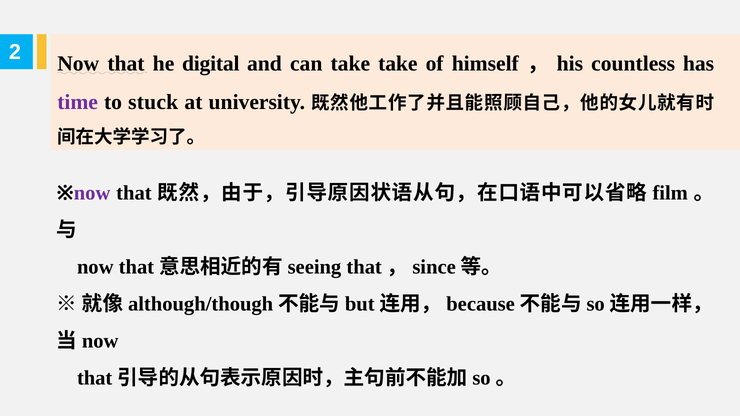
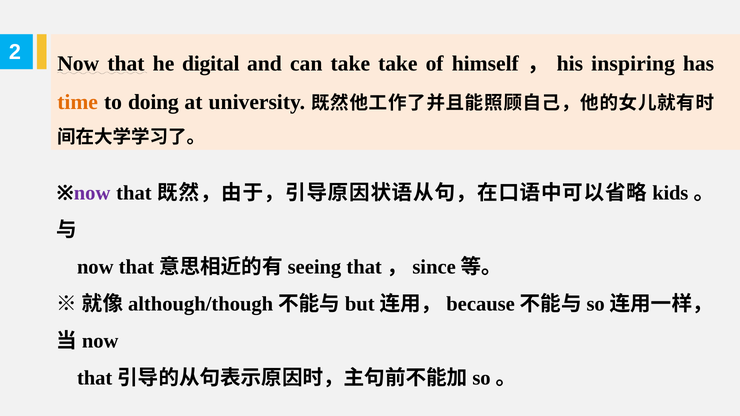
countless: countless -> inspiring (633, 63)
time colour: purple -> orange (78, 102)
stuck: stuck -> doing (153, 102)
film: film -> kids (670, 193)
